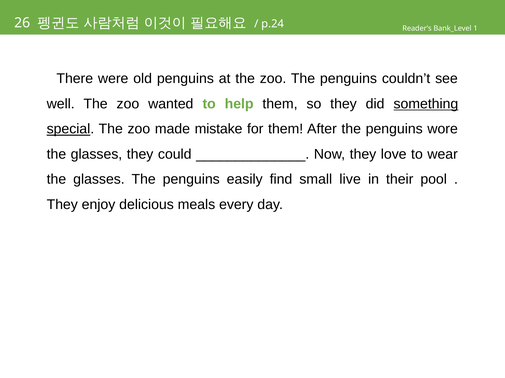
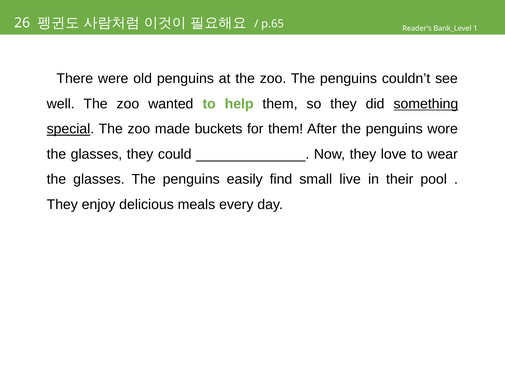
p.24: p.24 -> p.65 (273, 24)
mistake: mistake -> buckets (219, 129)
